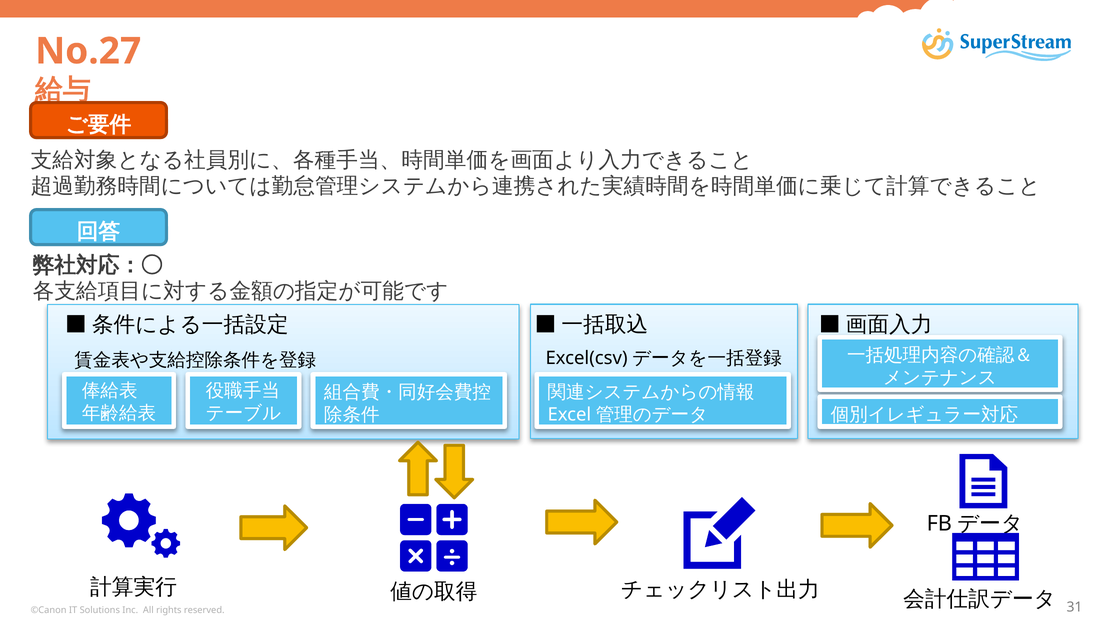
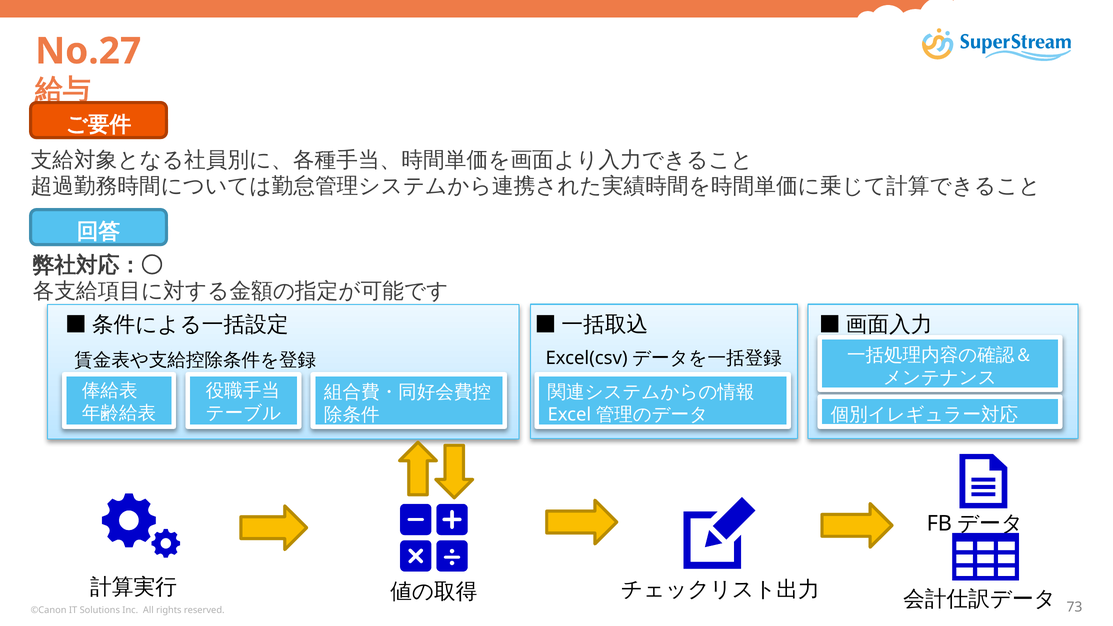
31: 31 -> 73 (1074, 607)
